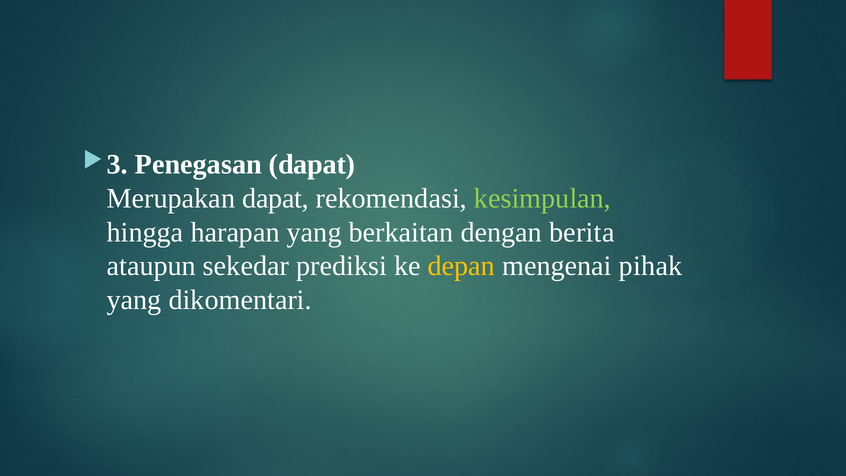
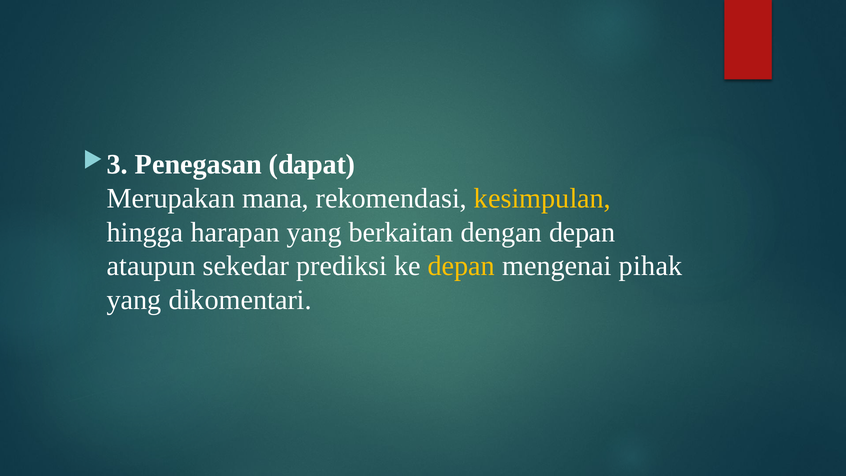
Merupakan dapat: dapat -> mana (276, 198)
kesimpulan colour: light green -> yellow (543, 198)
dengan berita: berita -> depan (582, 232)
